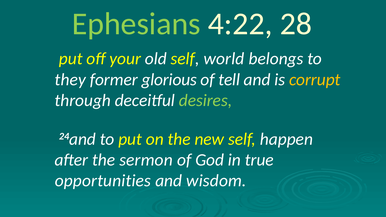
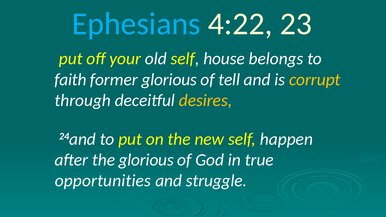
Ephesians colour: light green -> light blue (136, 24)
28: 28 -> 23 (296, 24)
world: world -> house (224, 59)
they: they -> faith (70, 80)
desires colour: light green -> yellow (205, 100)
the sermon: sermon -> glorious (146, 160)
wisdom: wisdom -> struggle (216, 181)
